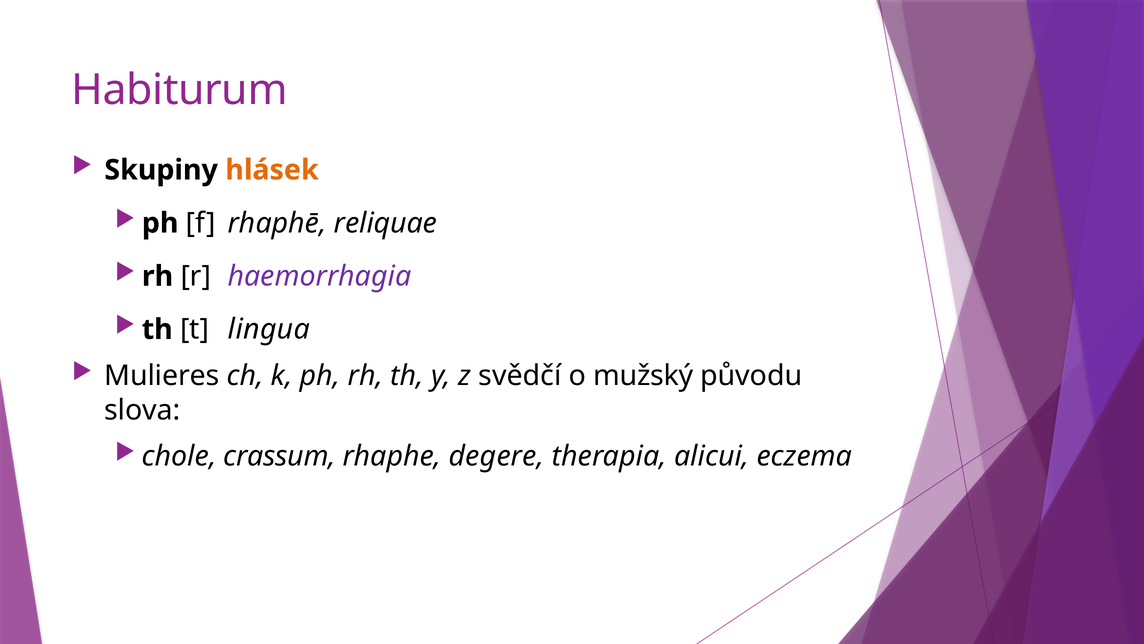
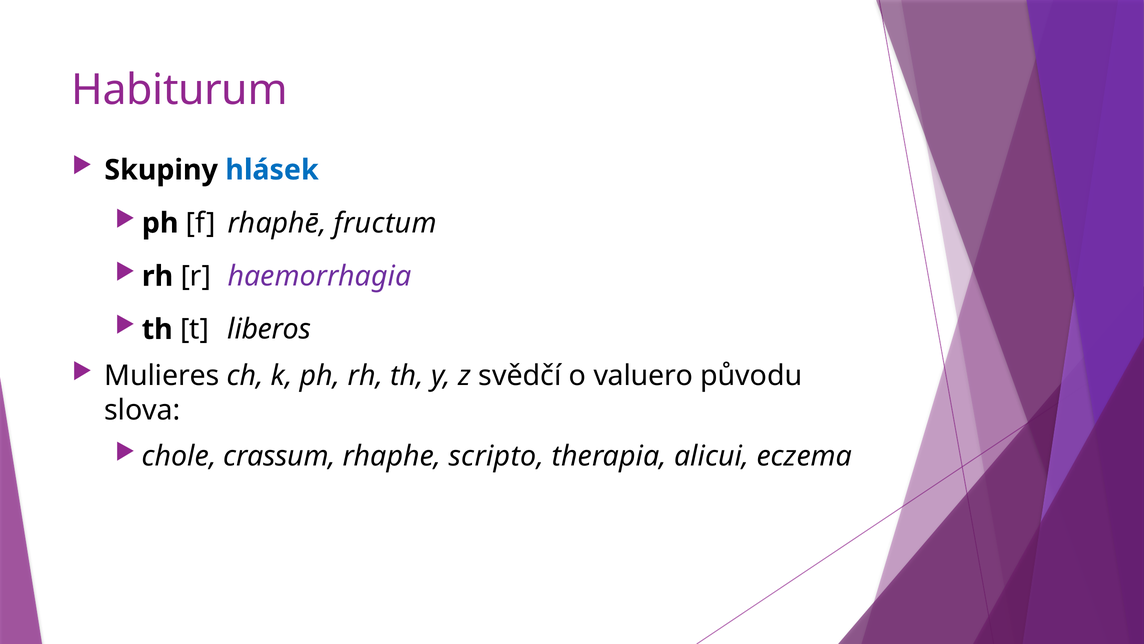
hlásek colour: orange -> blue (272, 170)
reliquae: reliquae -> fructum (385, 223)
lingua: lingua -> liberos (269, 329)
mužský: mužský -> valuero (643, 375)
degere: degere -> scripto (496, 456)
